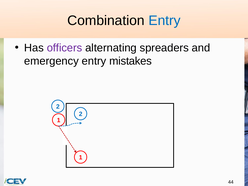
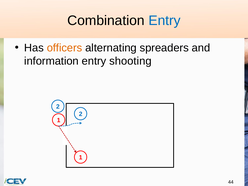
officers colour: purple -> orange (65, 48)
emergency: emergency -> information (51, 61)
mistakes: mistakes -> shooting (130, 61)
